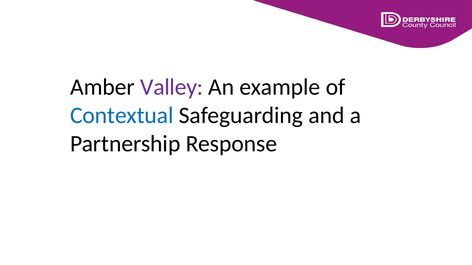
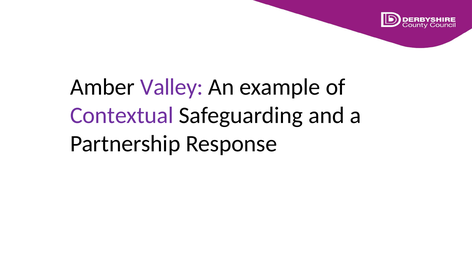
Contextual colour: blue -> purple (122, 116)
